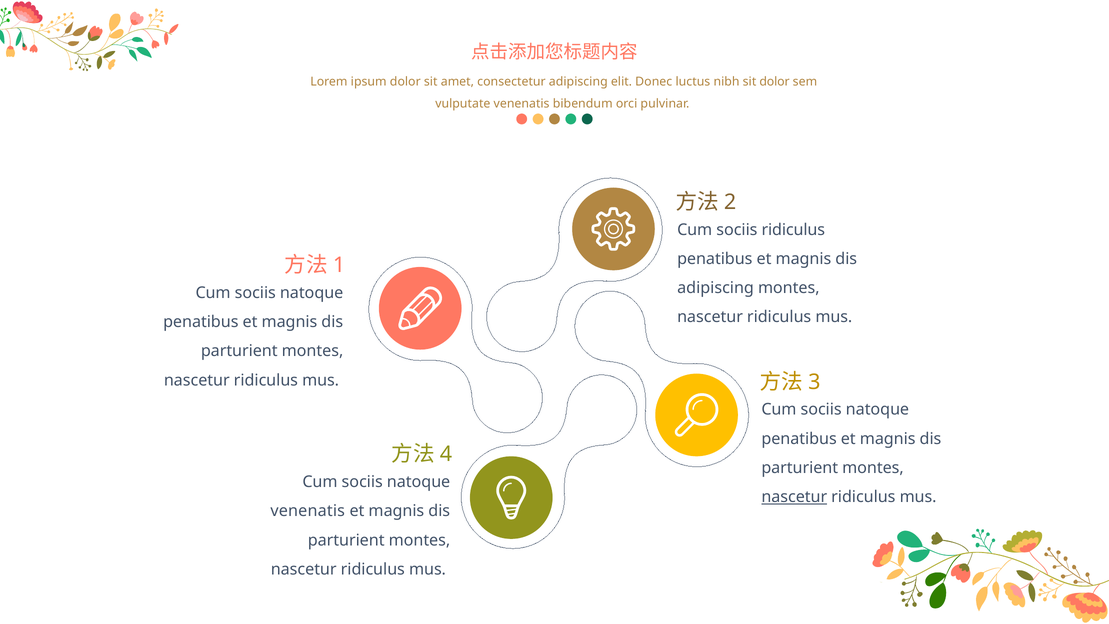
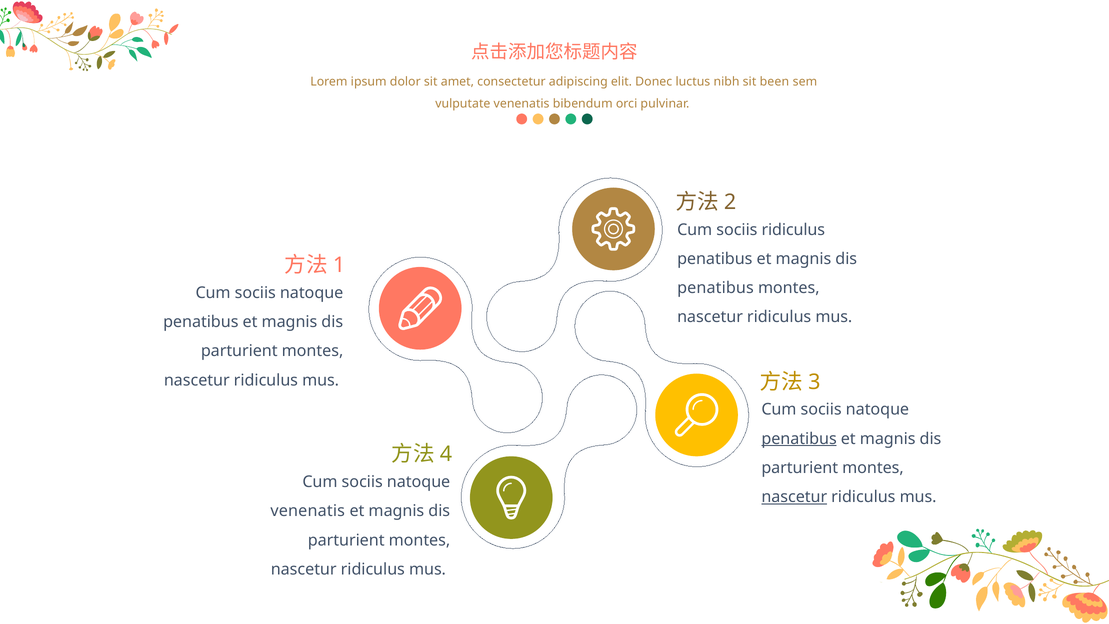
sit dolor: dolor -> been (774, 81)
adipiscing: adipiscing -> penatibus (716, 288)
penatibus underline: none -> present (799, 439)
